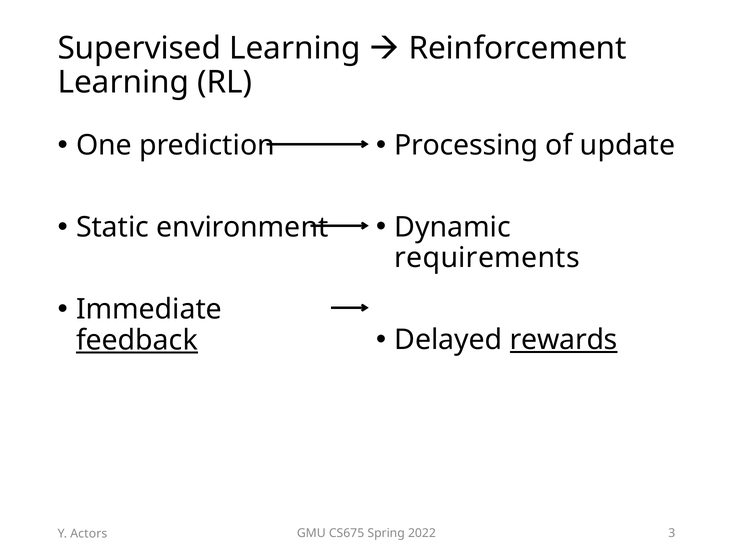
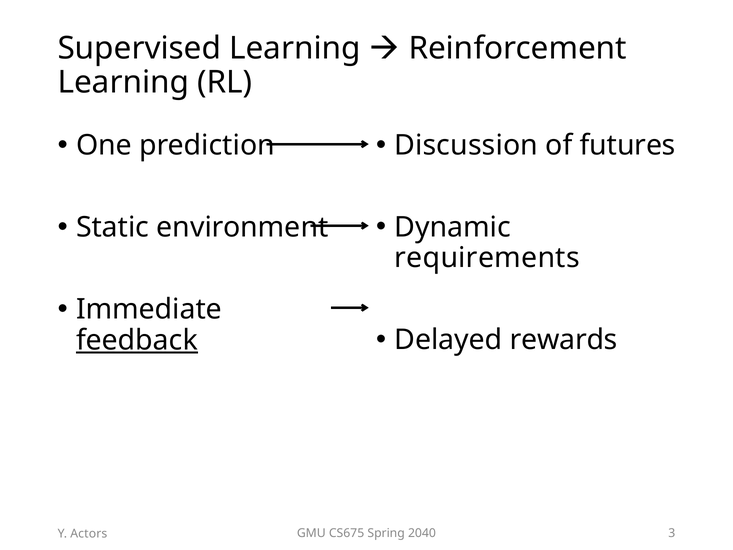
Processing: Processing -> Discussion (466, 145)
update: update -> futures (628, 145)
rewards underline: present -> none (564, 340)
2022: 2022 -> 2040 (422, 533)
